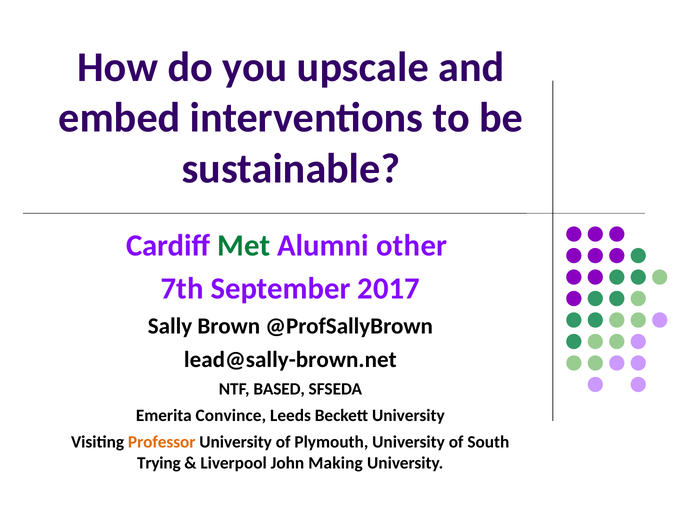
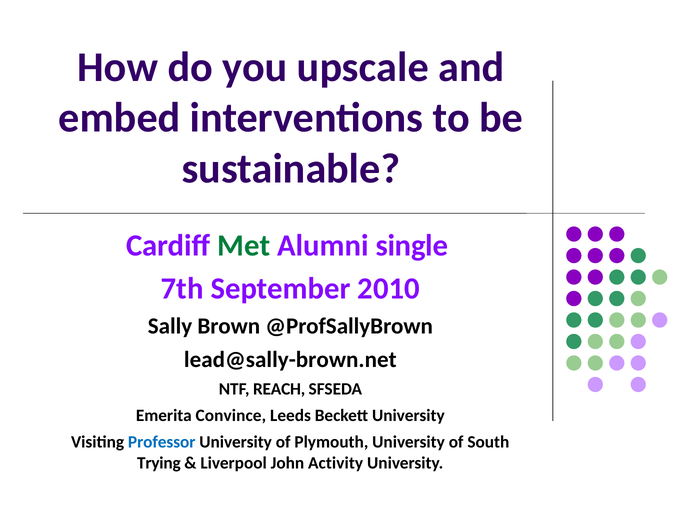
other: other -> single (412, 245)
2017: 2017 -> 2010 (389, 288)
BASED: BASED -> REACH (279, 388)
Professor colour: orange -> blue (162, 441)
Making: Making -> Activity (336, 462)
